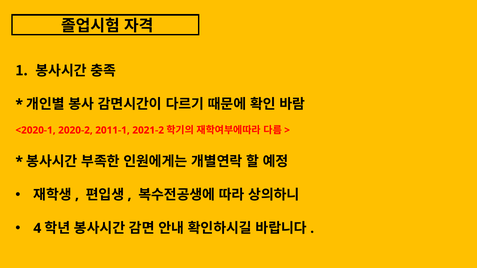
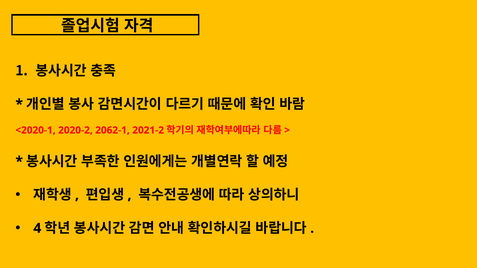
2011-1: 2011-1 -> 2062-1 (113, 130)
